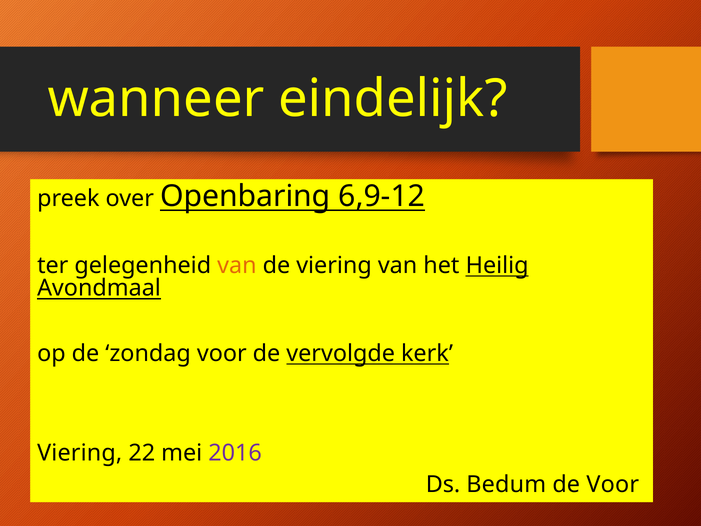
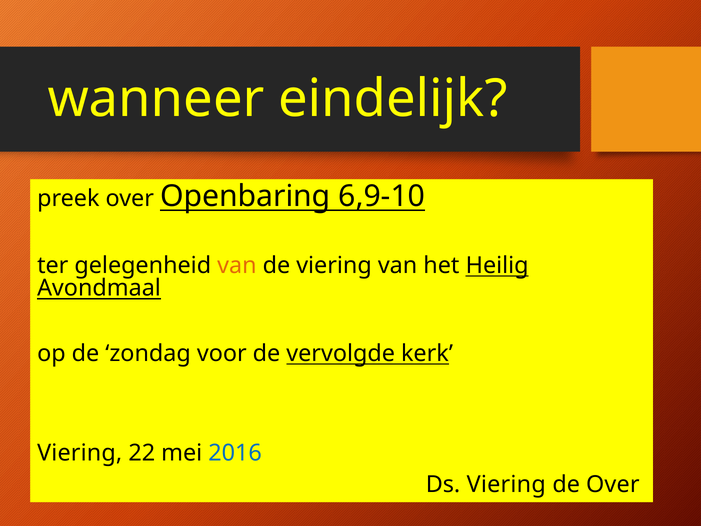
6,9-12: 6,9-12 -> 6,9-10 (382, 196)
2016 colour: purple -> blue (235, 453)
Ds Bedum: Bedum -> Viering (506, 484)
de Voor: Voor -> Over (613, 484)
